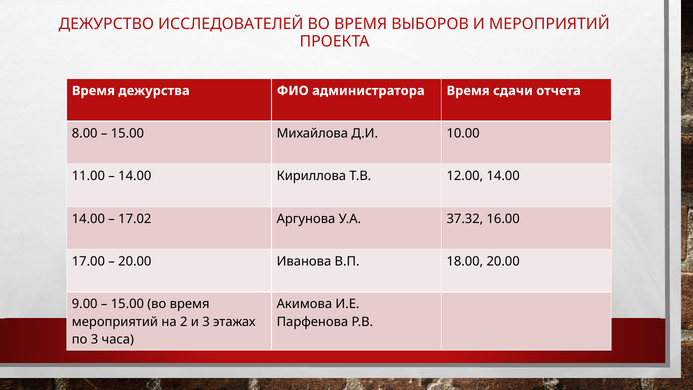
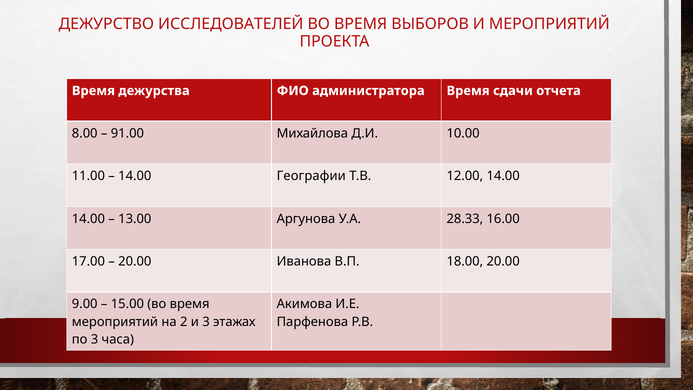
15.00: 15.00 -> 91.00 (127, 133)
Кириллова: Кириллова -> Географии (311, 176)
17.02: 17.02 -> 13.00 (135, 219)
37.32: 37.32 -> 28.33 (465, 219)
